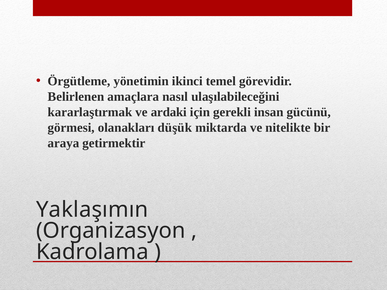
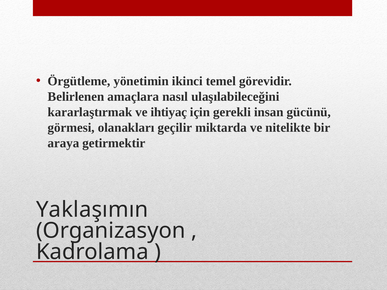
ardaki: ardaki -> ihtiyaç (169, 112)
düşük: düşük -> geçilir (175, 128)
